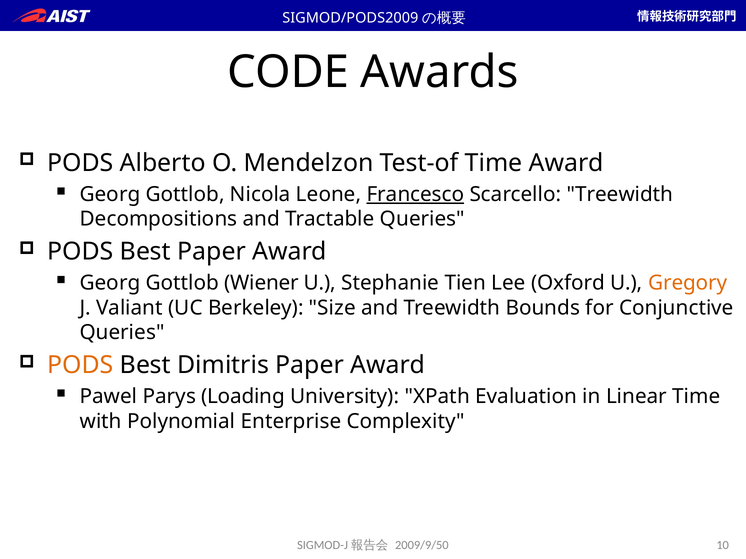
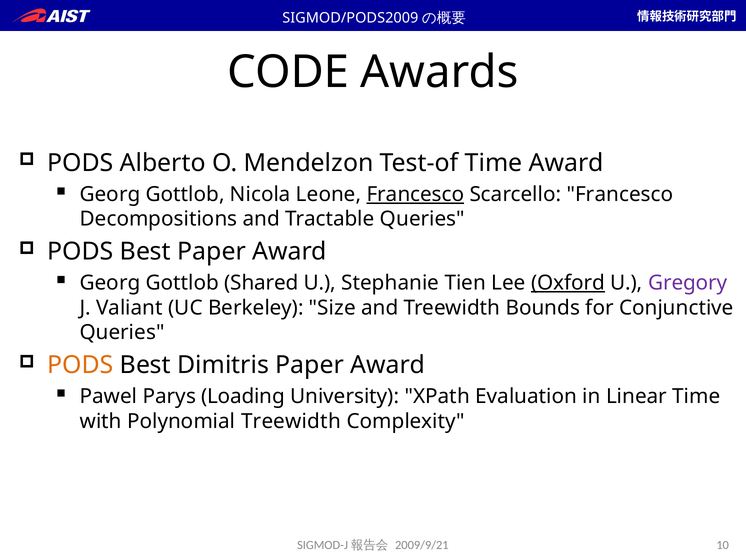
Scarcello Treewidth: Treewidth -> Francesco (620, 194)
Wiener: Wiener -> Shared (261, 283)
Oxford underline: none -> present (568, 283)
Gregory colour: orange -> purple (688, 283)
Polynomial Enterprise: Enterprise -> Treewidth (291, 422)
2009/9/50: 2009/9/50 -> 2009/9/21 (422, 546)
